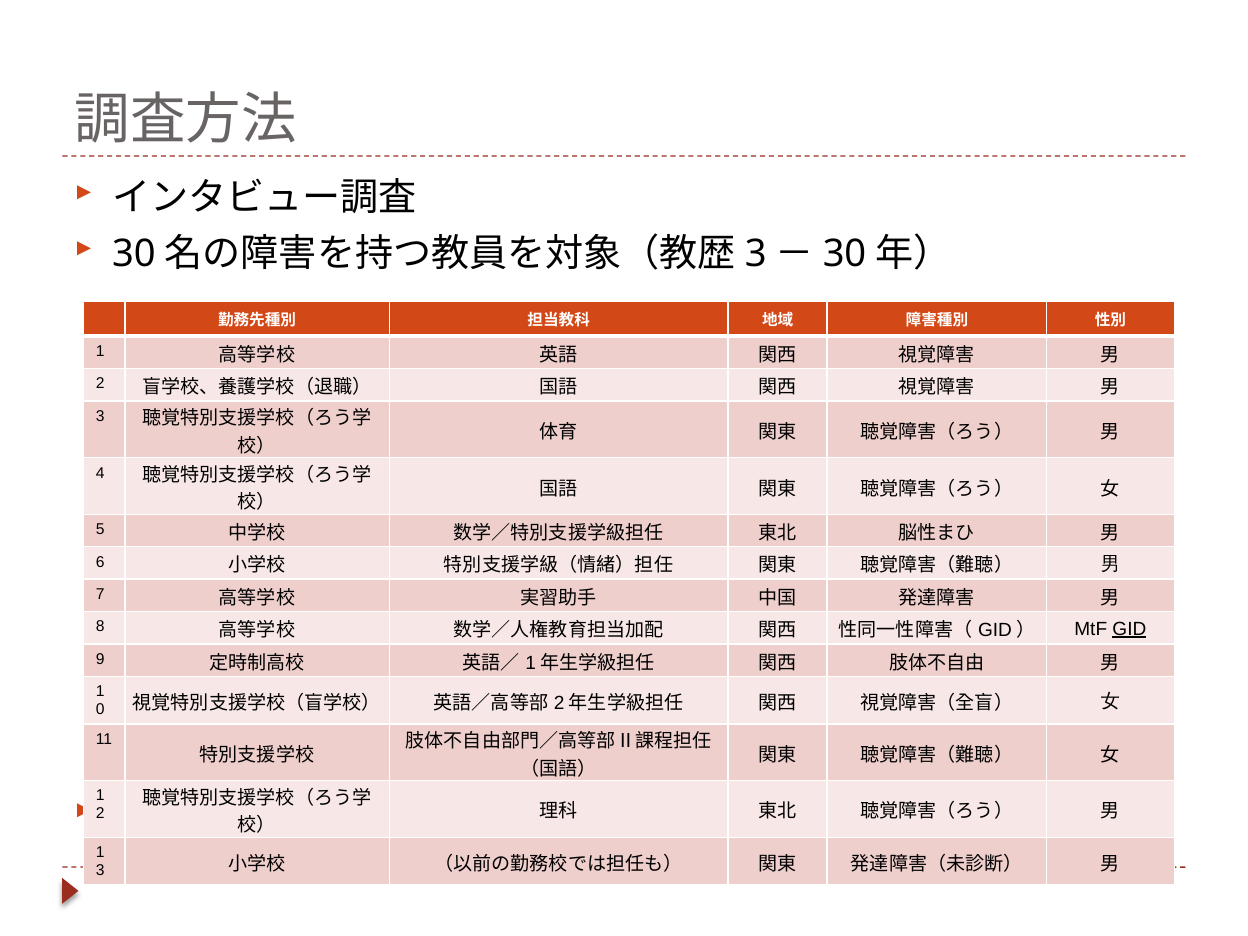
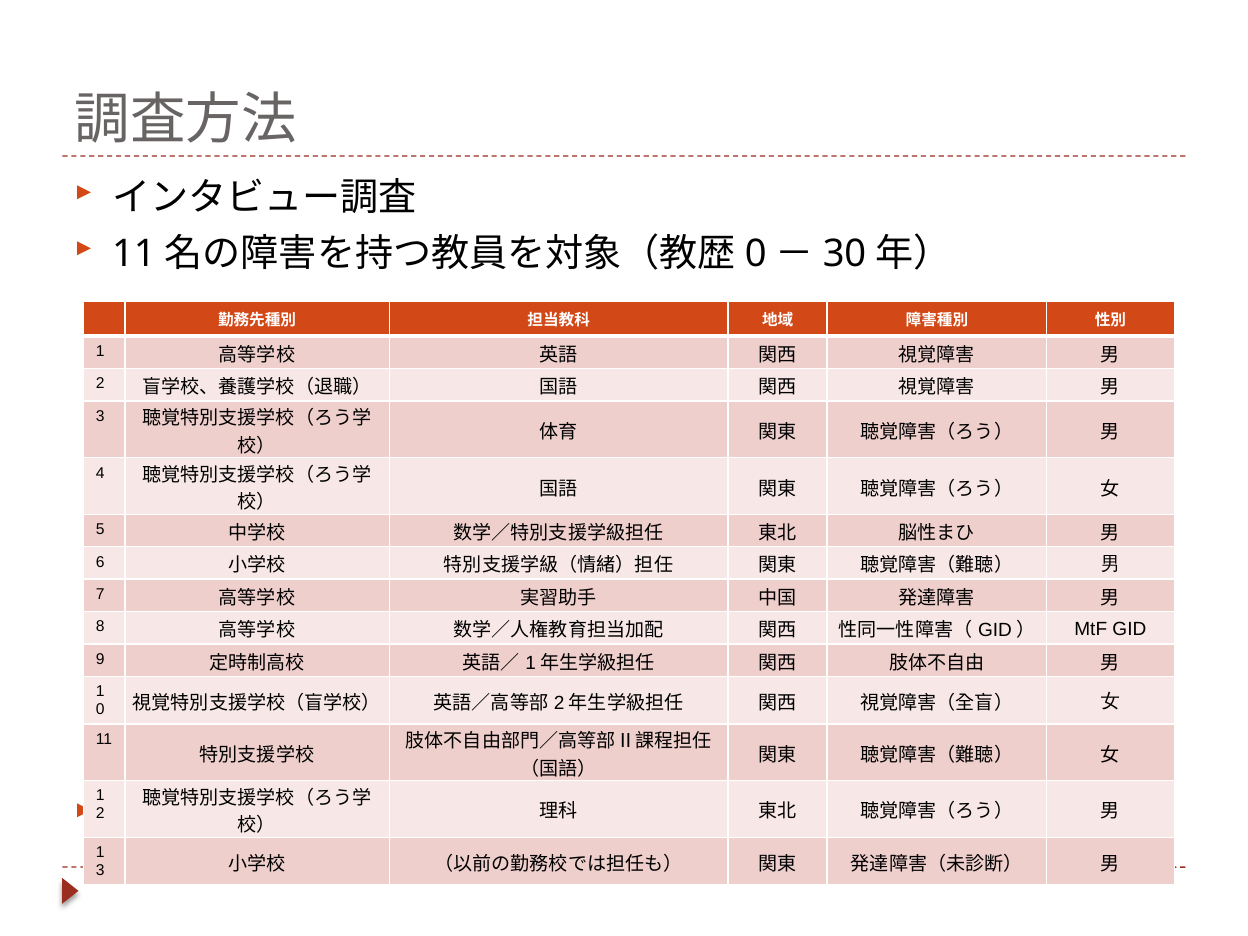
30: 30 -> 11 (134, 254)
3: 3 -> 0 (756, 254)
GID underline: present -> none (1129, 629)
